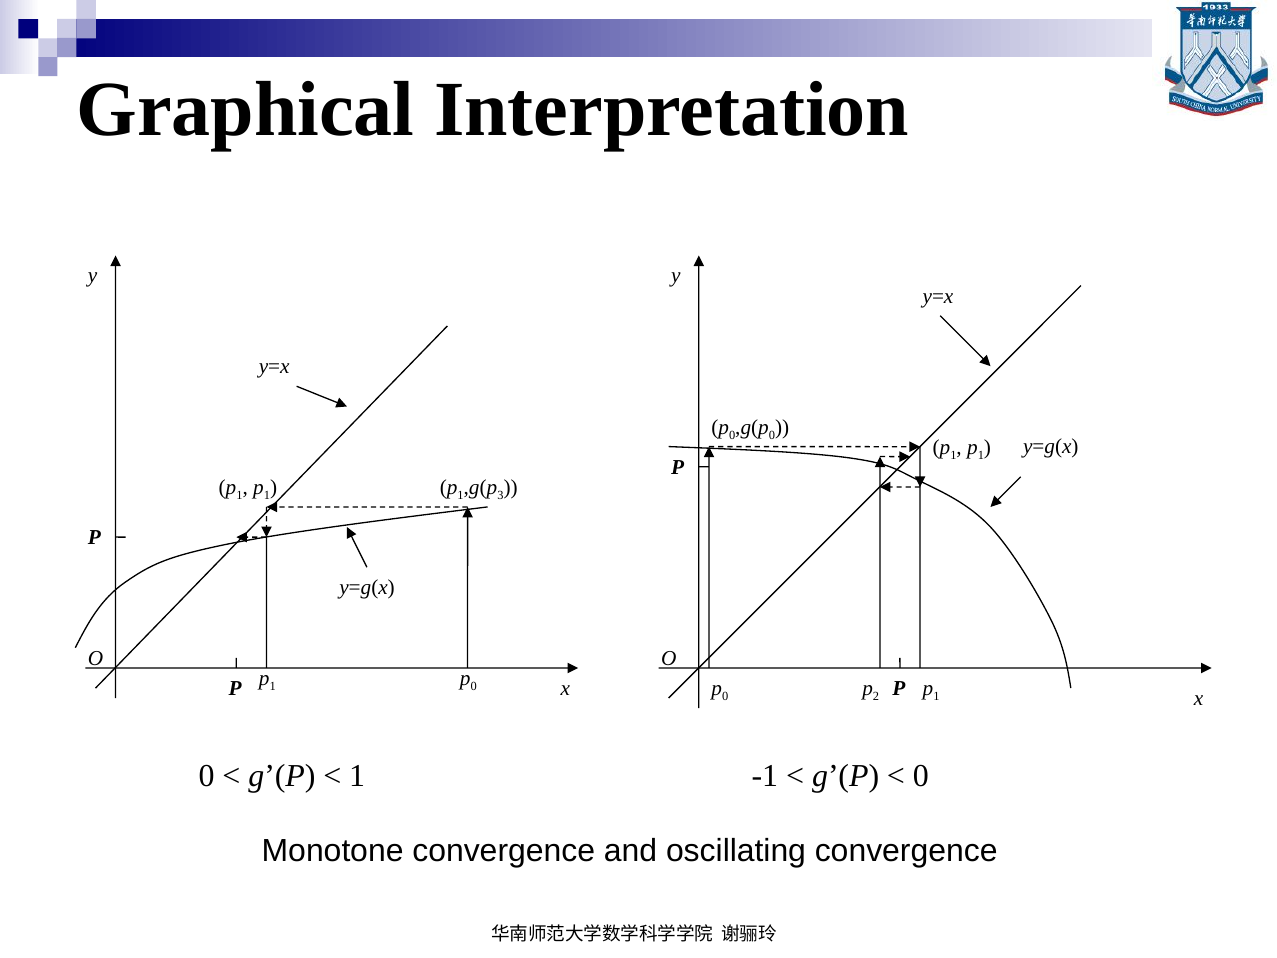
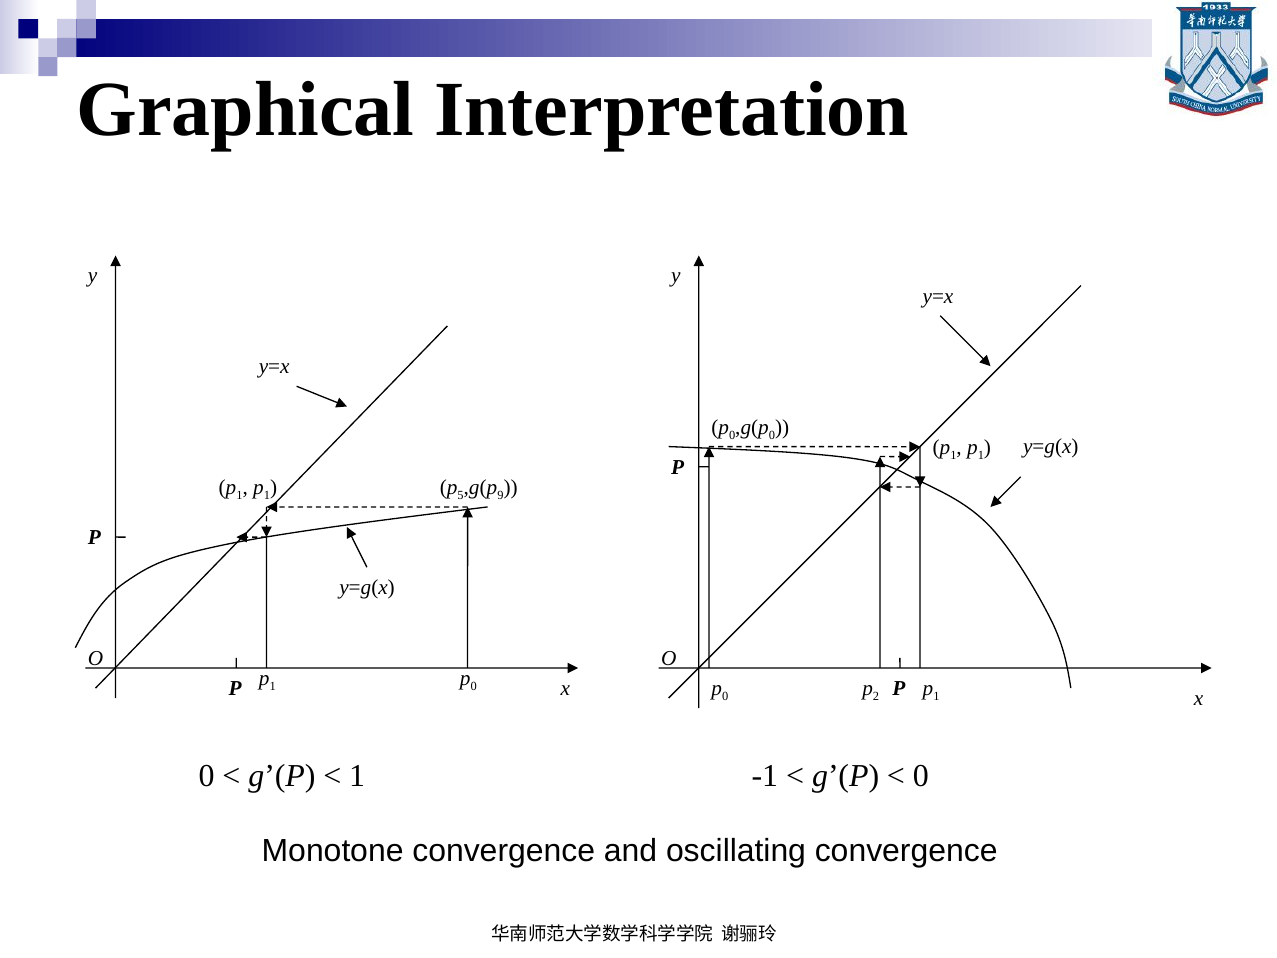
1: 1 -> 5 (461, 495)
3: 3 -> 9 (500, 495)
